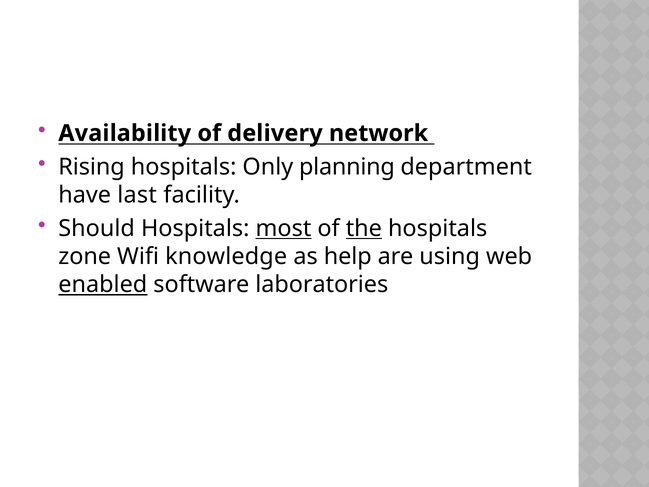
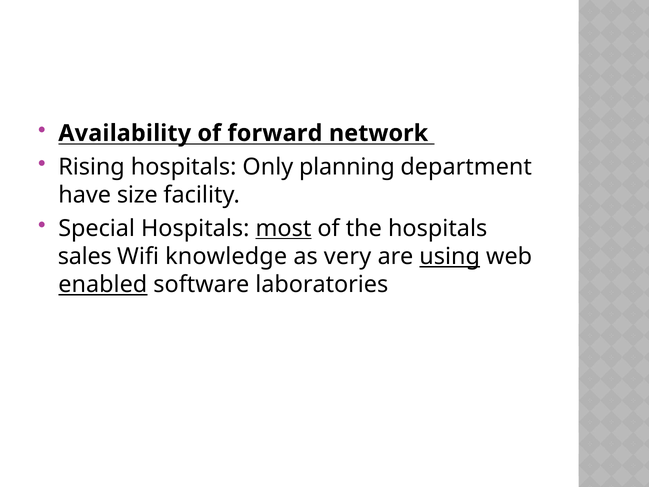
delivery: delivery -> forward (275, 133)
last: last -> size (137, 195)
Should: Should -> Special (97, 228)
the underline: present -> none (364, 228)
zone: zone -> sales (85, 256)
help: help -> very (348, 256)
using underline: none -> present (450, 256)
